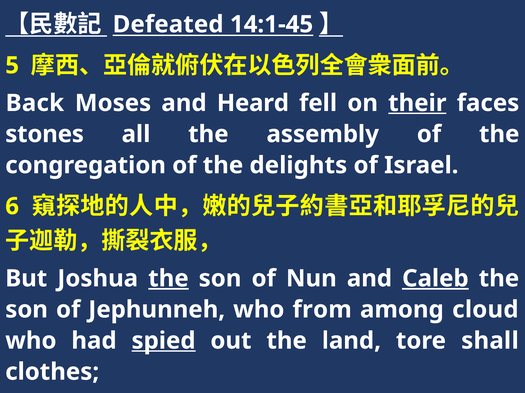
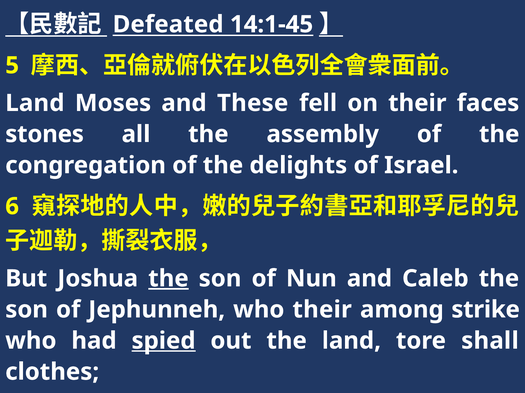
Back: Back -> Land (35, 103)
Heard: Heard -> These (253, 103)
their underline: present -> none (417, 103)
Caleb underline: present -> none (435, 279)
who from: from -> their (322, 310)
cloud: cloud -> strike (486, 310)
